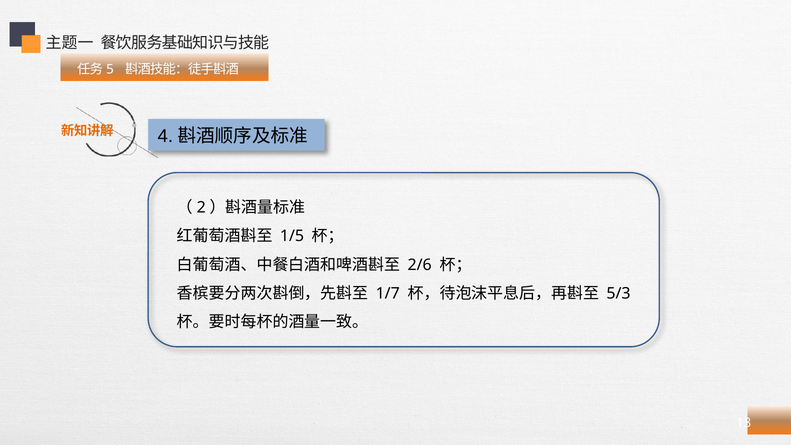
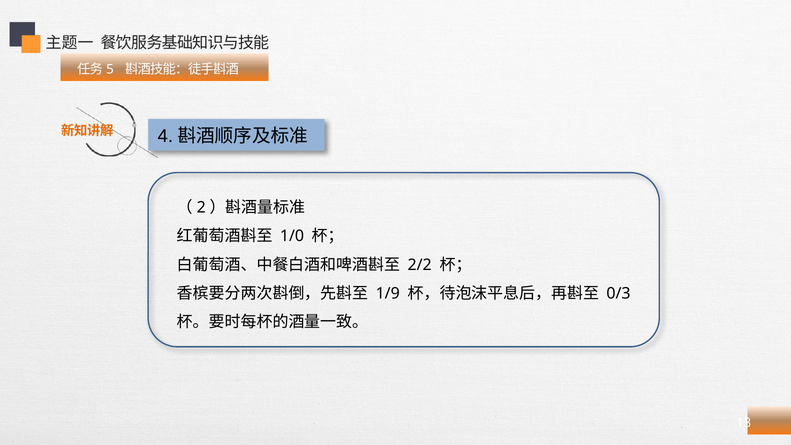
1/5: 1/5 -> 1/0 (292, 236)
2/6: 2/6 -> 2/2 (420, 265)
1/7: 1/7 -> 1/9 (388, 294)
5/3: 5/3 -> 0/3 (618, 294)
